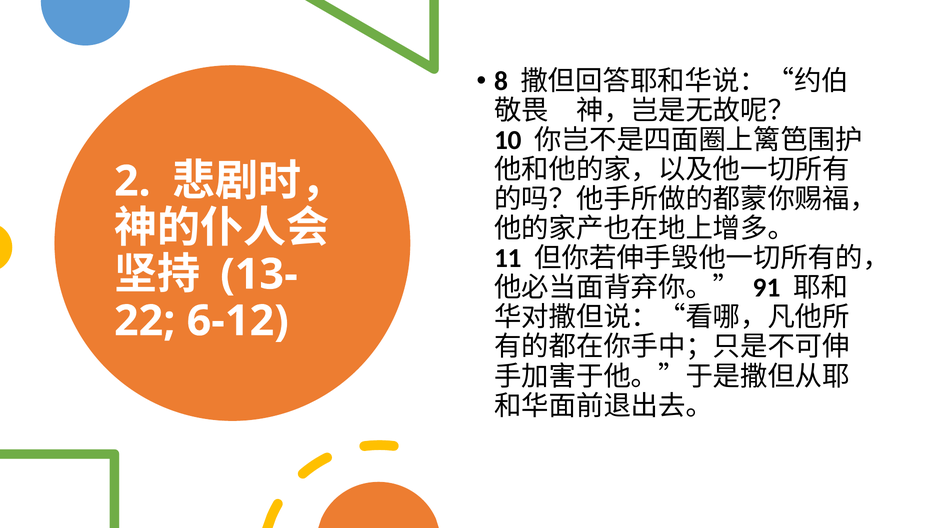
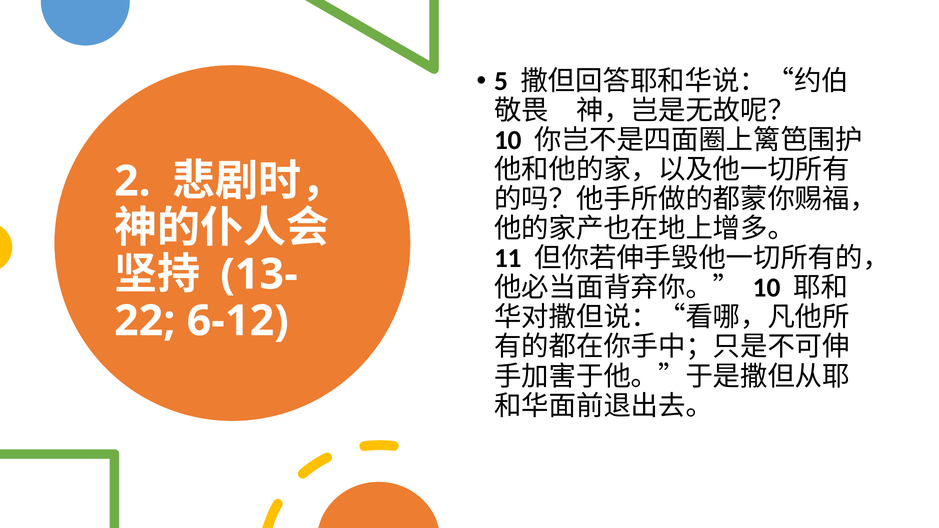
8: 8 -> 5 (501, 81)
91: 91 -> 10 (767, 288)
